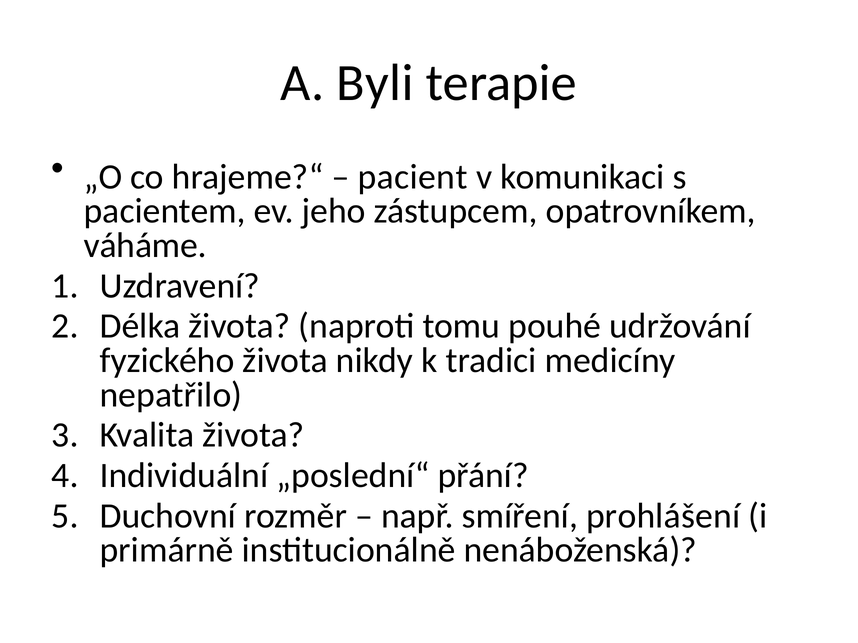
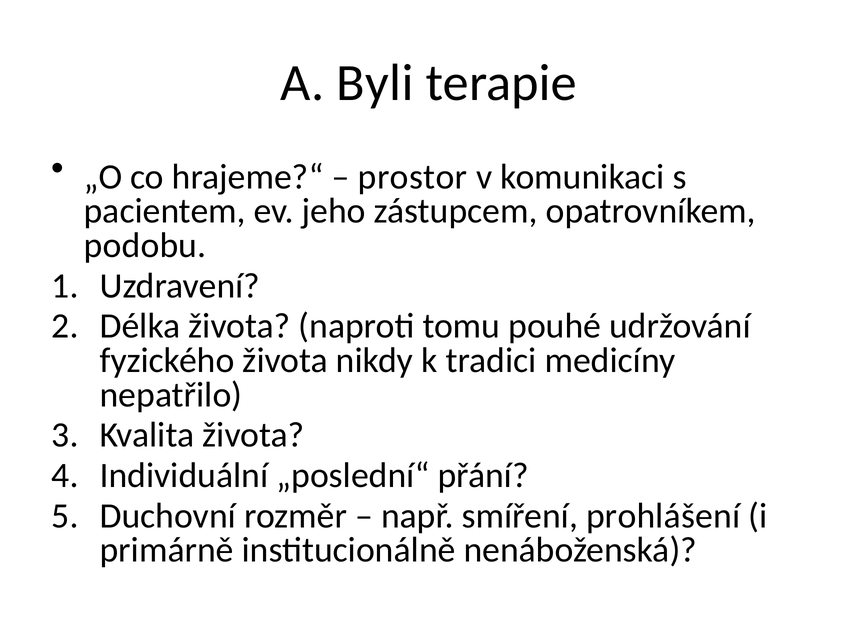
pacient: pacient -> prostor (413, 177)
váháme: váháme -> podobu (145, 246)
